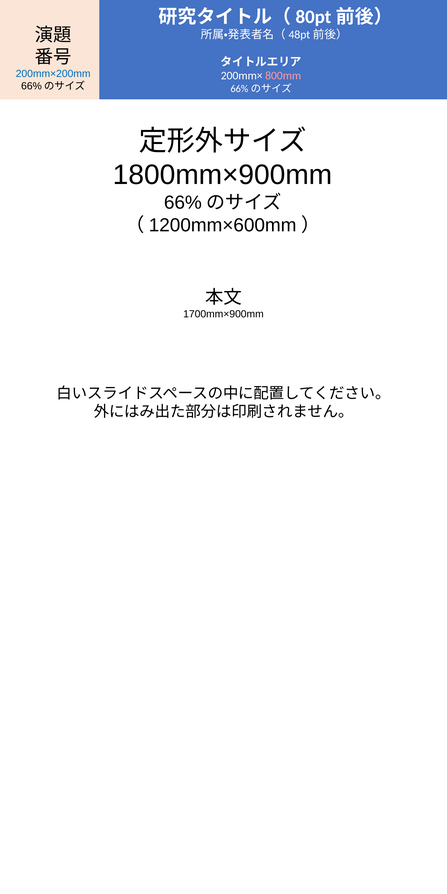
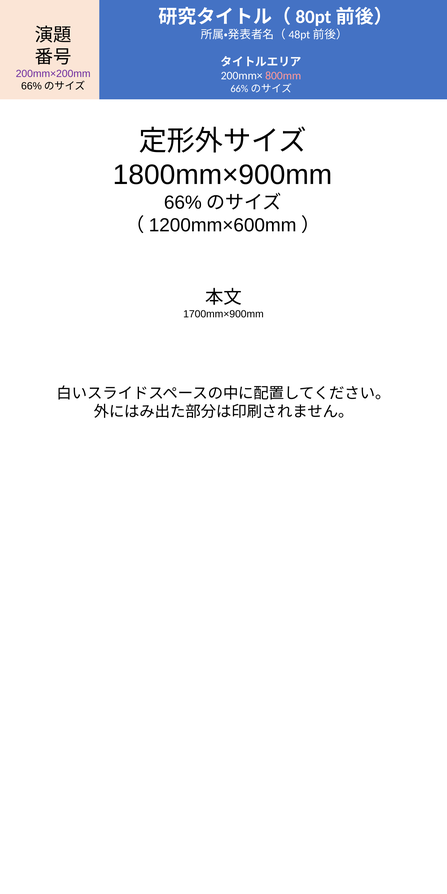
200mm×200mm colour: blue -> purple (53, 74)
